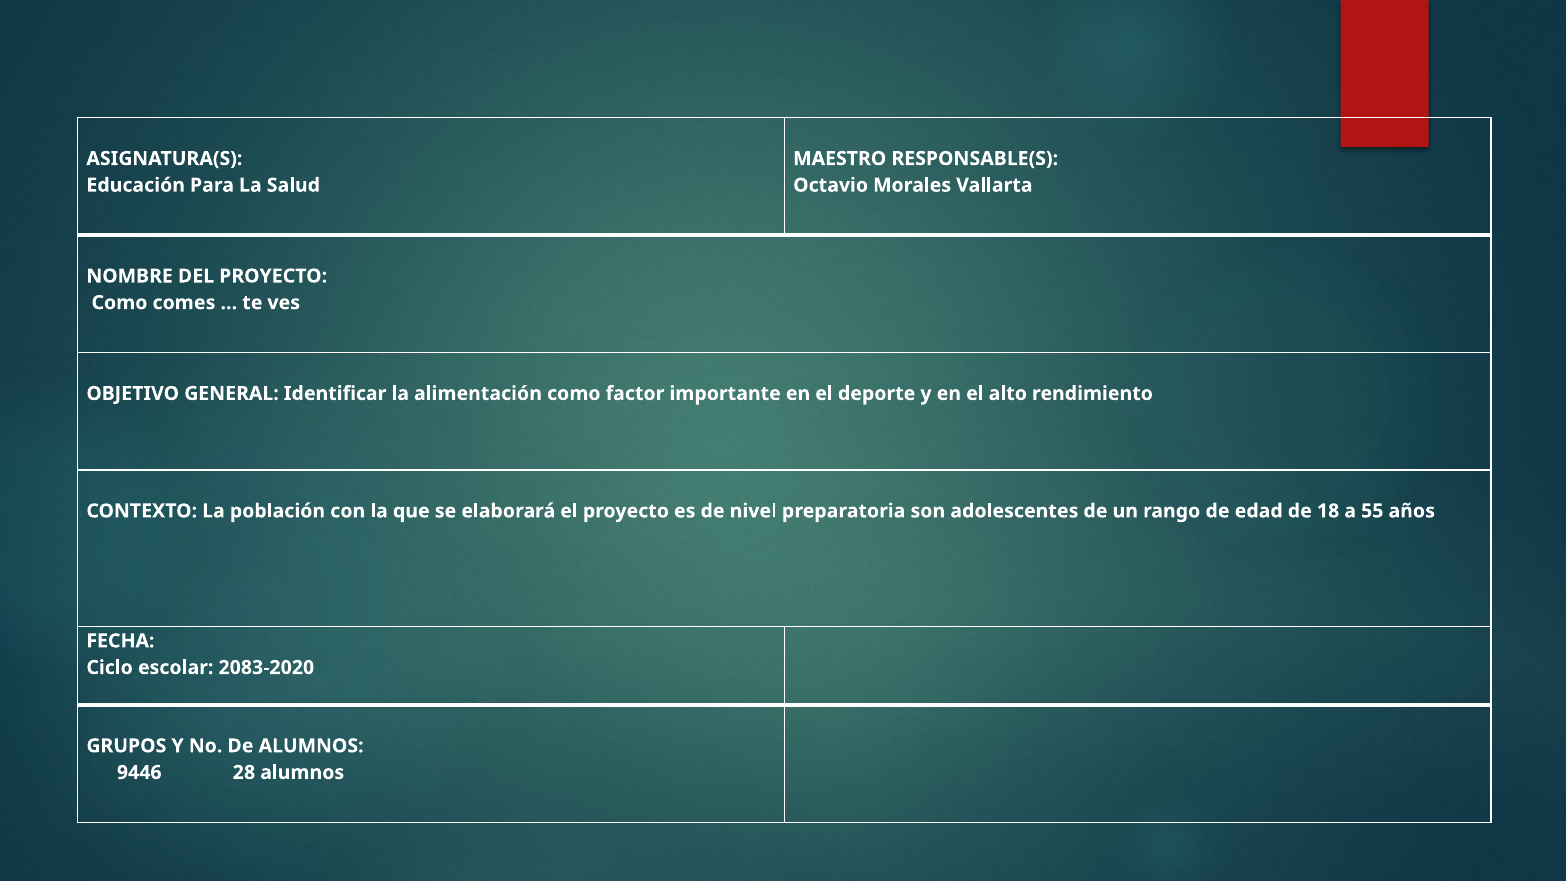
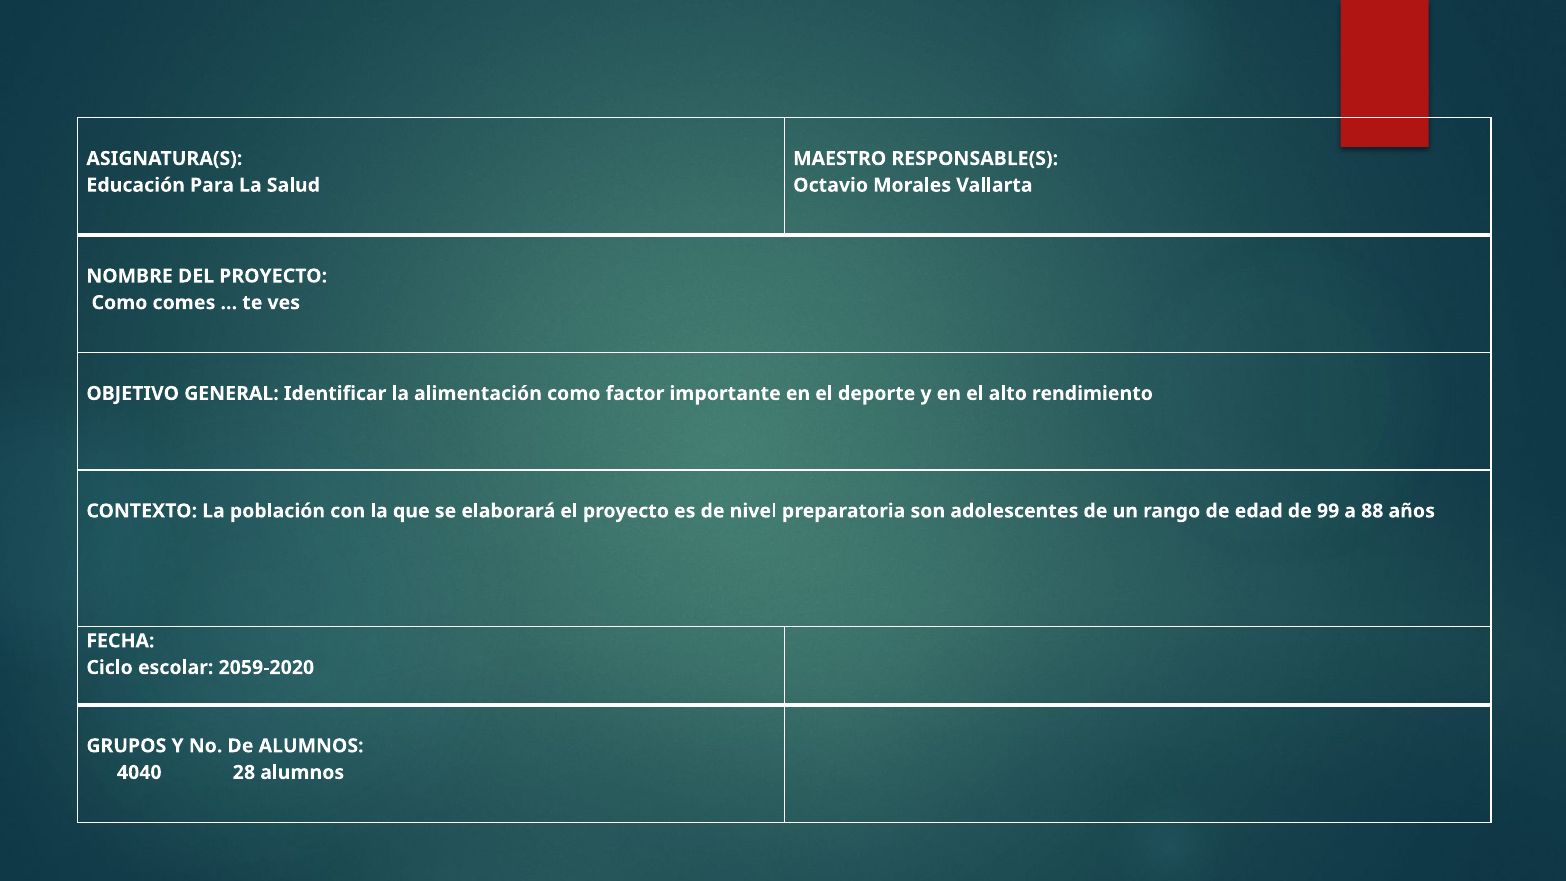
18: 18 -> 99 (1328, 511)
55: 55 -> 88 (1372, 511)
2083-2020: 2083-2020 -> 2059-2020 (266, 667)
9446: 9446 -> 4040 (139, 772)
